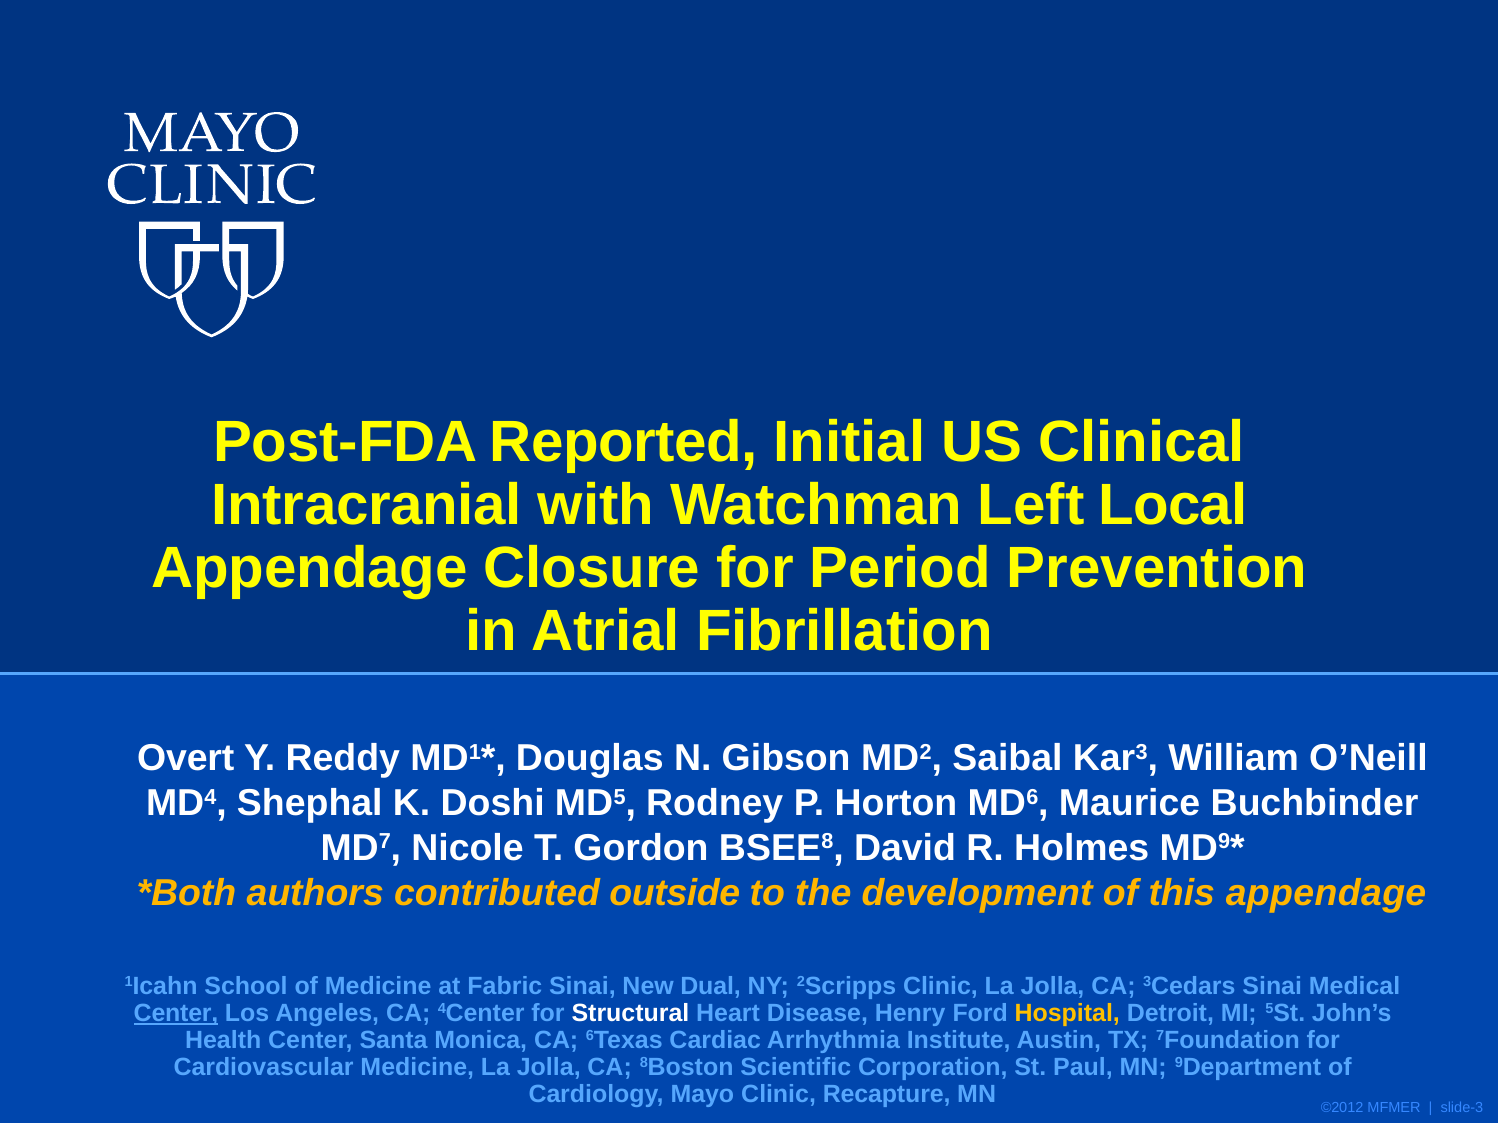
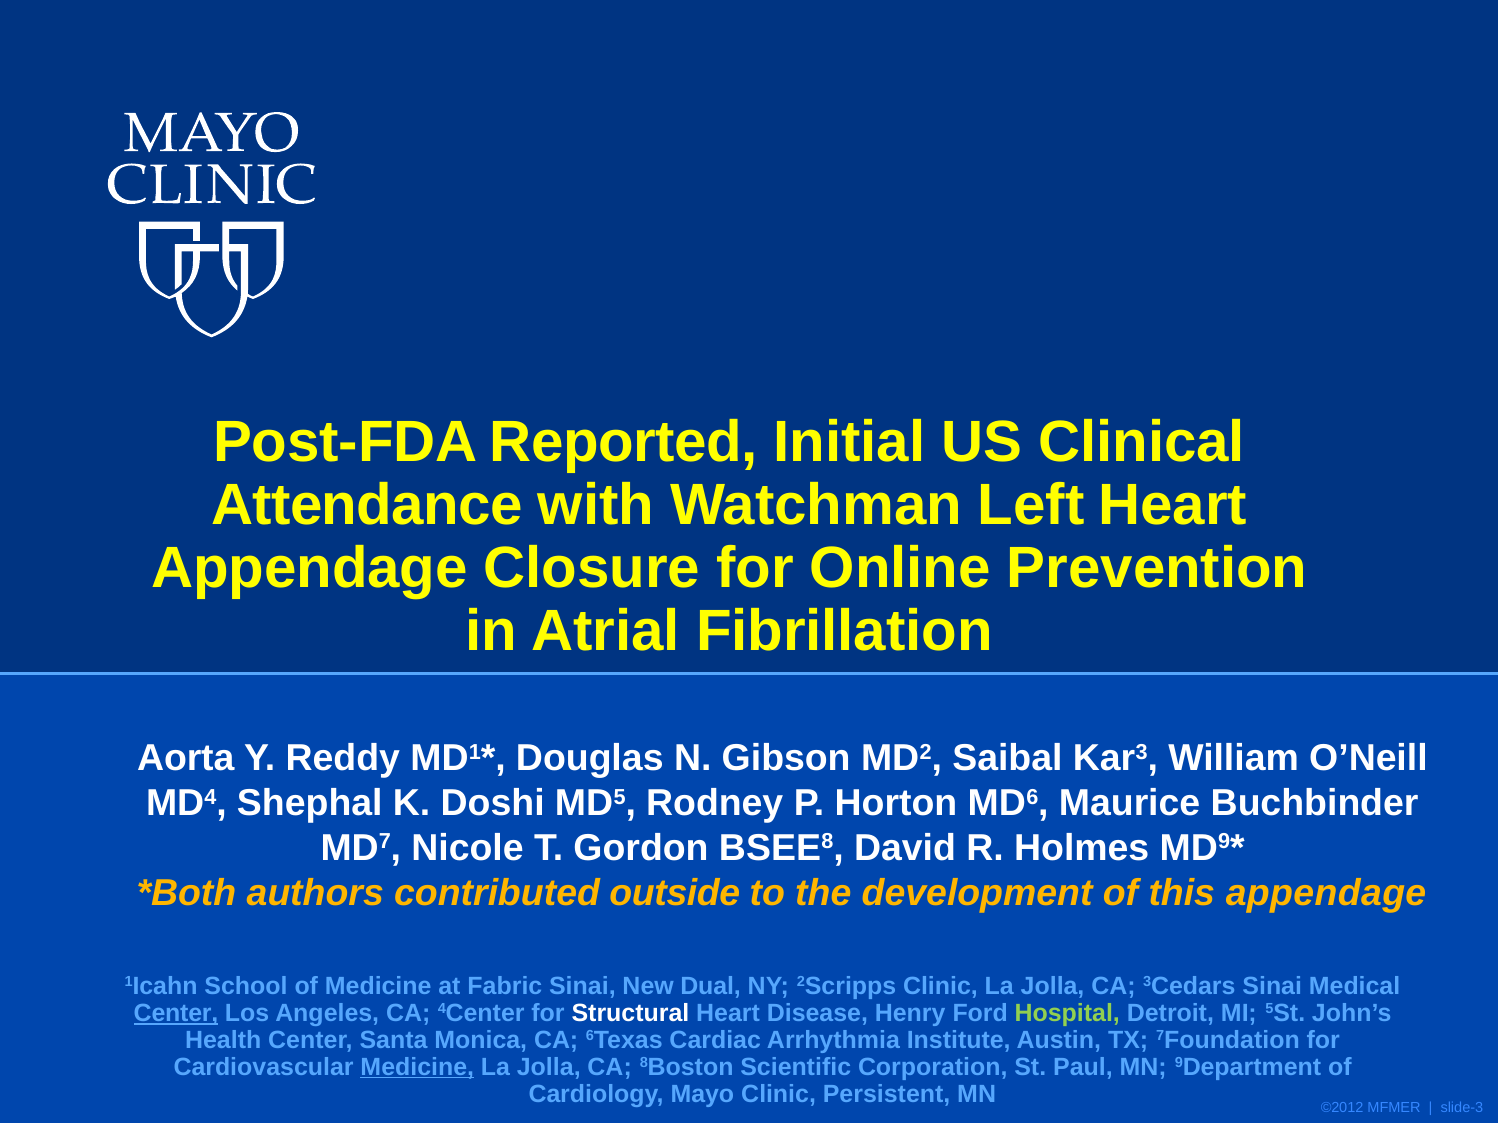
Intracranial: Intracranial -> Attendance (367, 505)
Left Local: Local -> Heart (1173, 505)
Period: Period -> Online (900, 568)
Overt: Overt -> Aorta (186, 758)
Hospital colour: yellow -> light green (1067, 1014)
Medicine underline: none -> present (417, 1067)
Recapture: Recapture -> Persistent (887, 1094)
